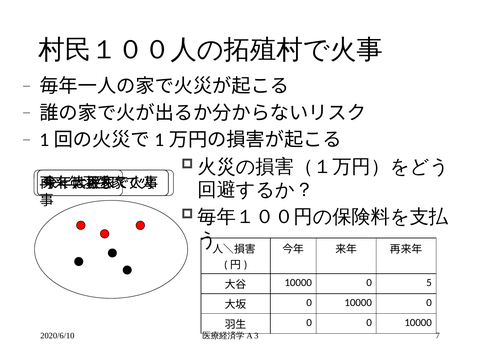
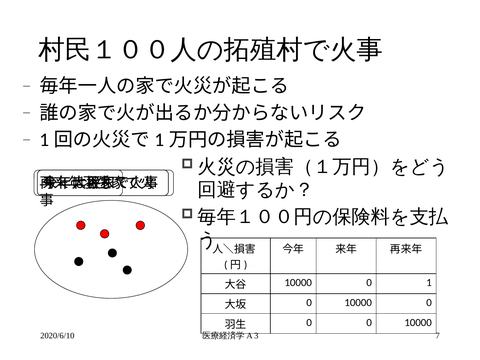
5: 5 -> 1 (429, 283)
